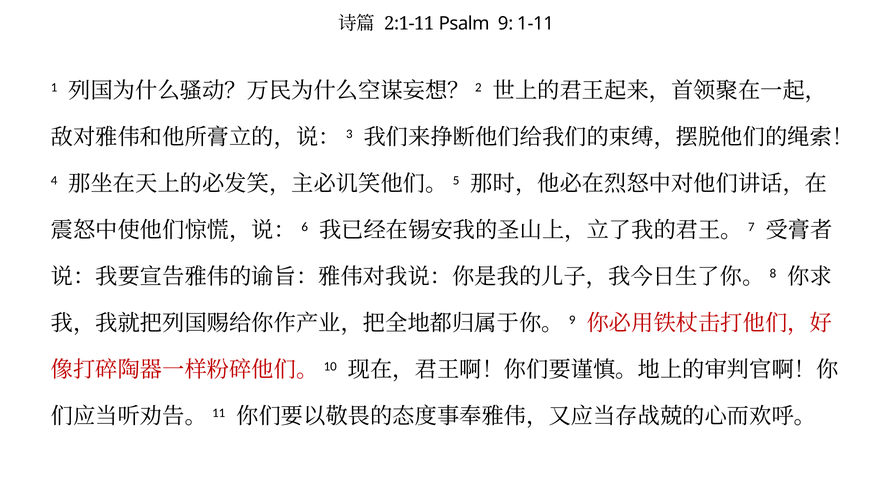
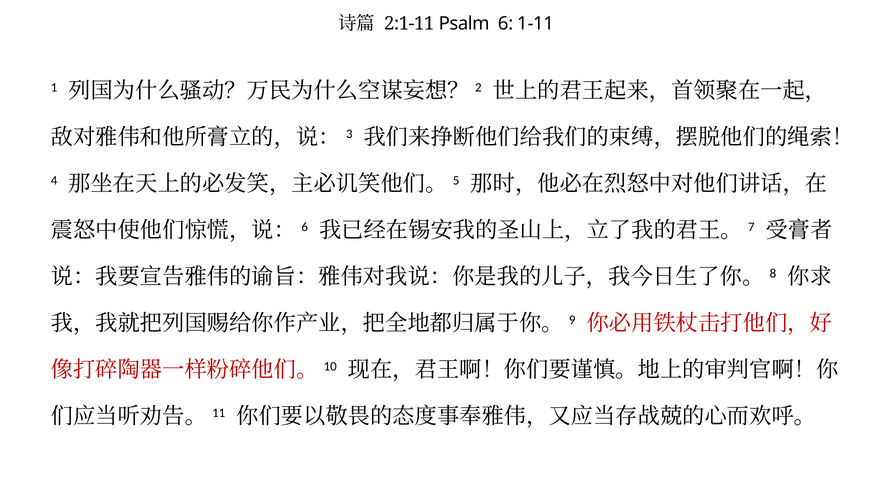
9: 9 -> 6 (506, 24)
